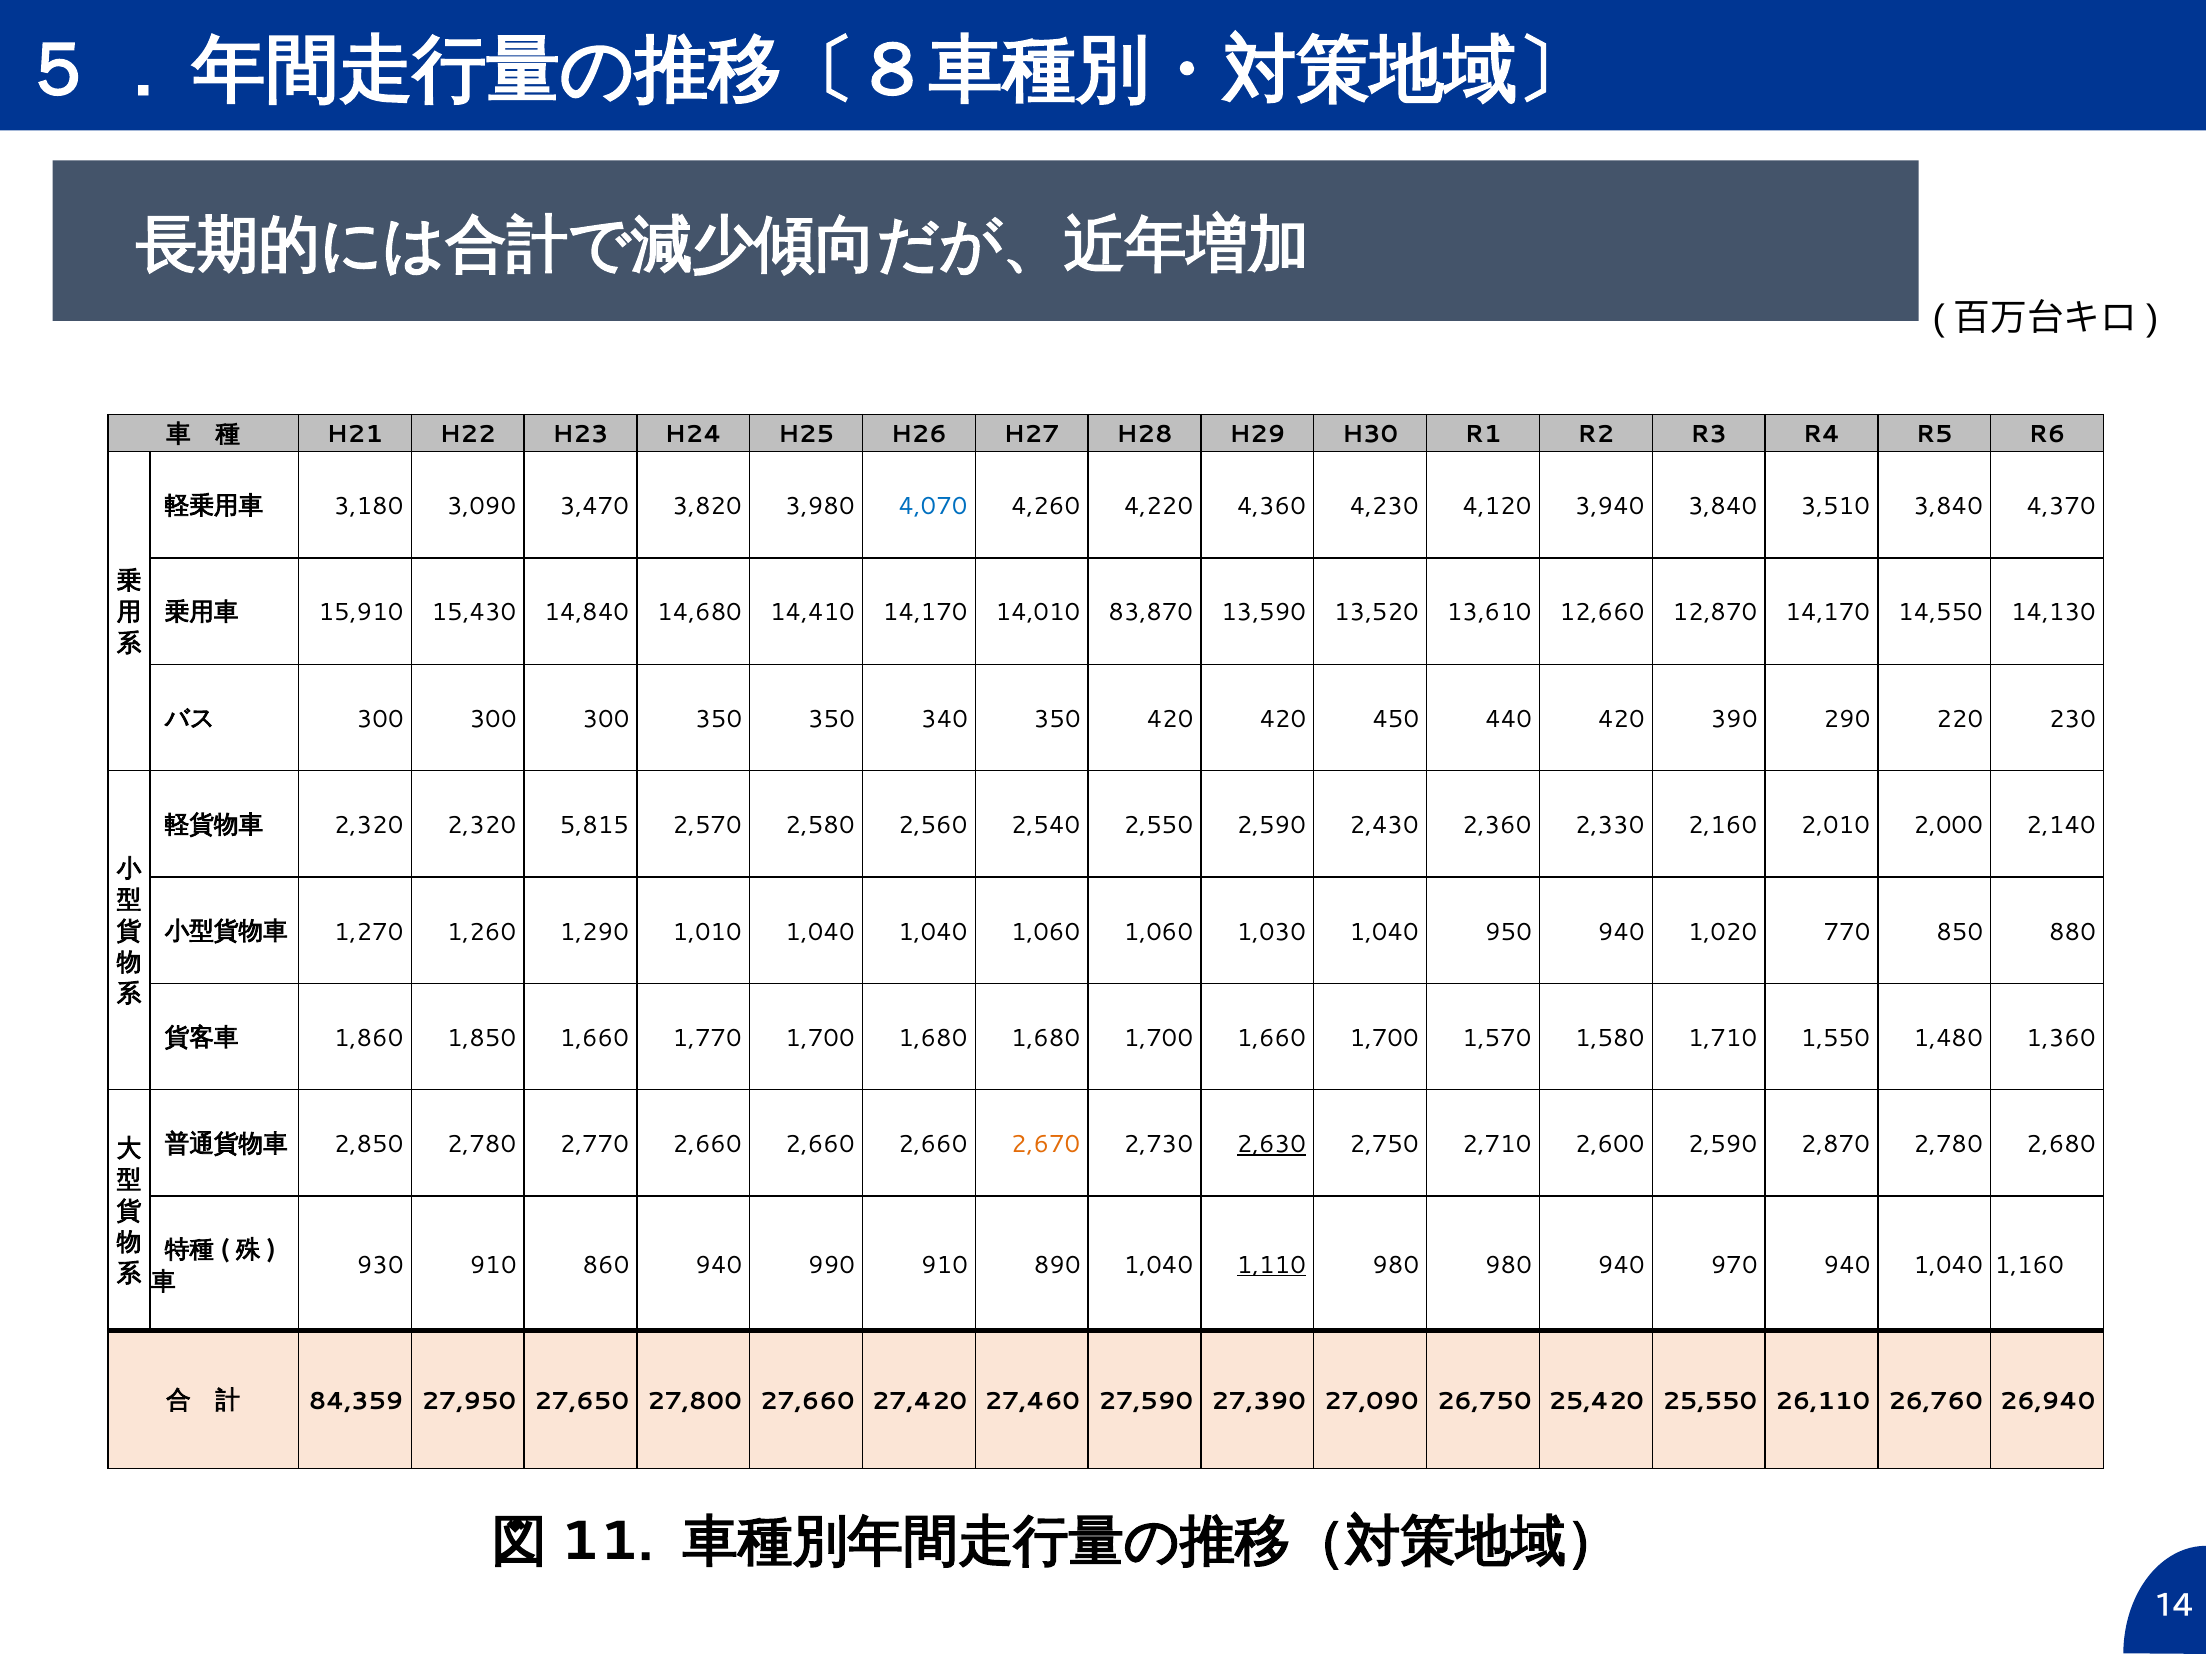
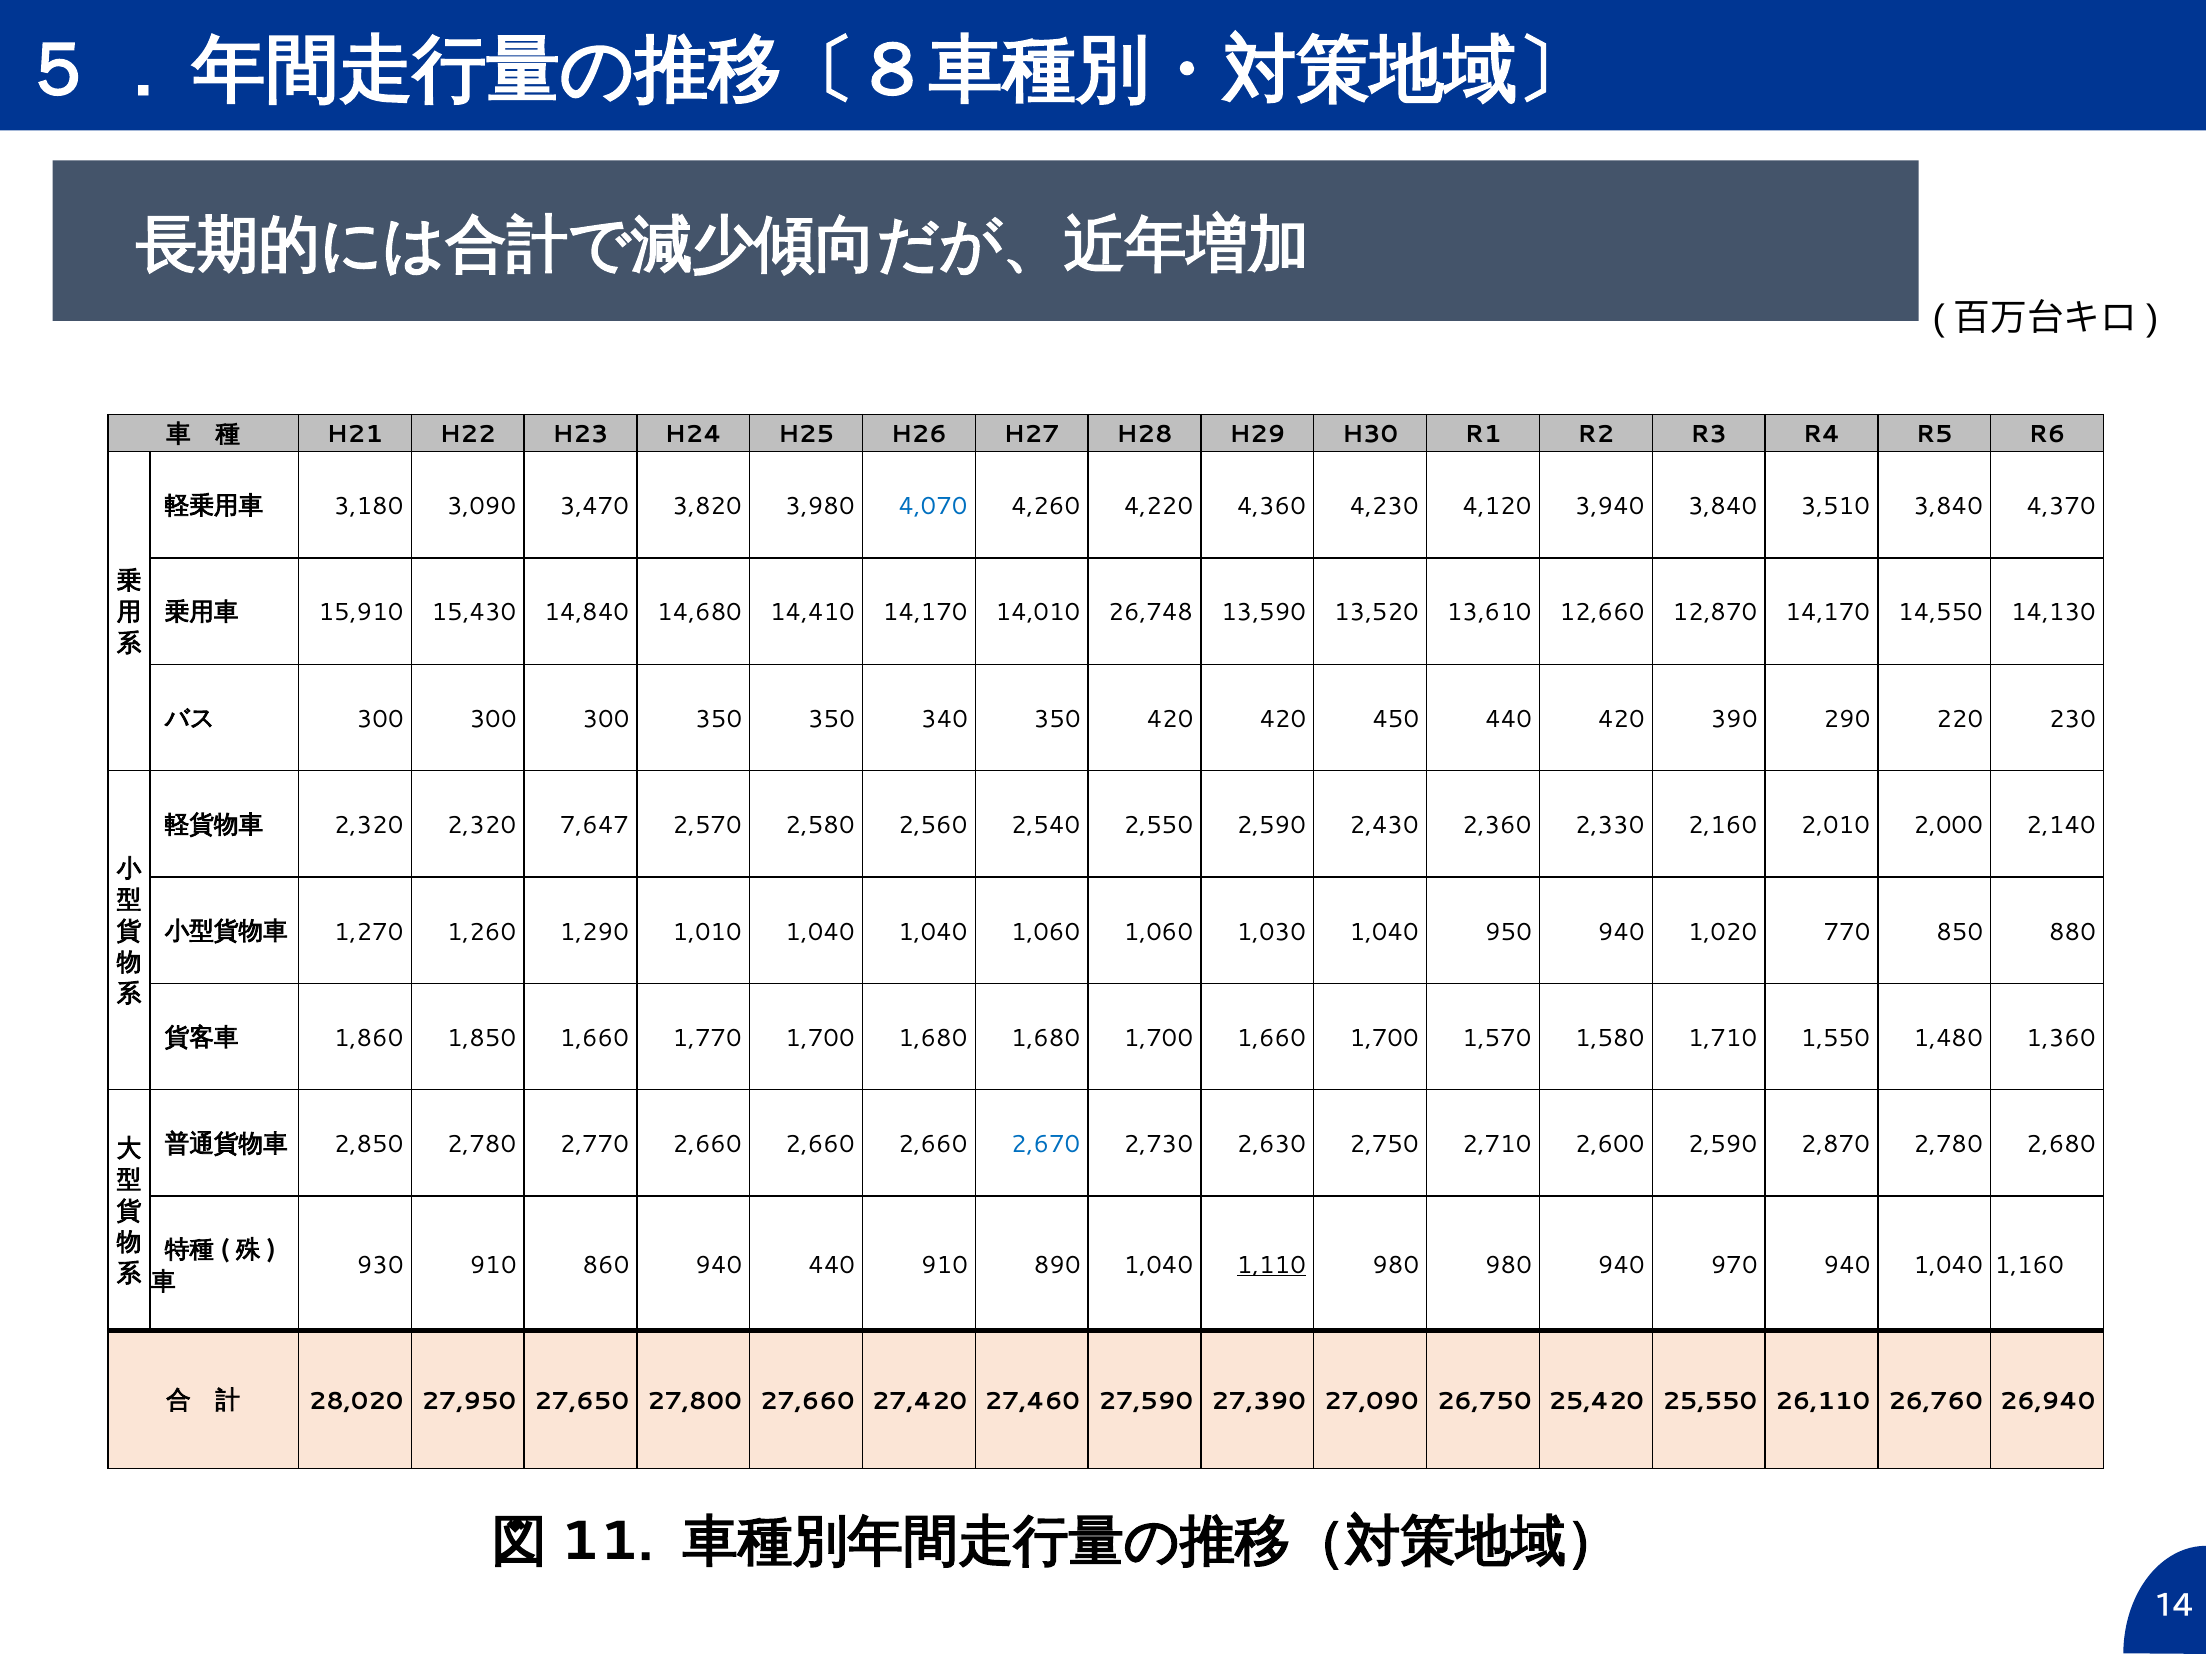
83,870: 83,870 -> 26,748 (1151, 613)
5,815: 5,815 -> 7,647 (594, 826)
2,670 colour: orange -> blue (1046, 1145)
2,630 underline: present -> none (1271, 1145)
940 990: 990 -> 440 (832, 1265)
84,359: 84,359 -> 28,020 (356, 1401)
